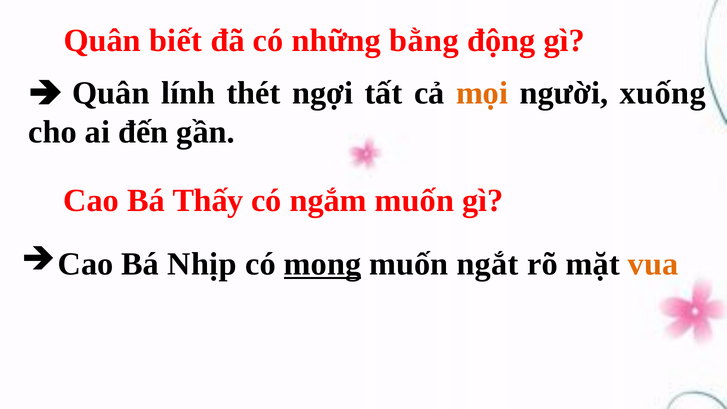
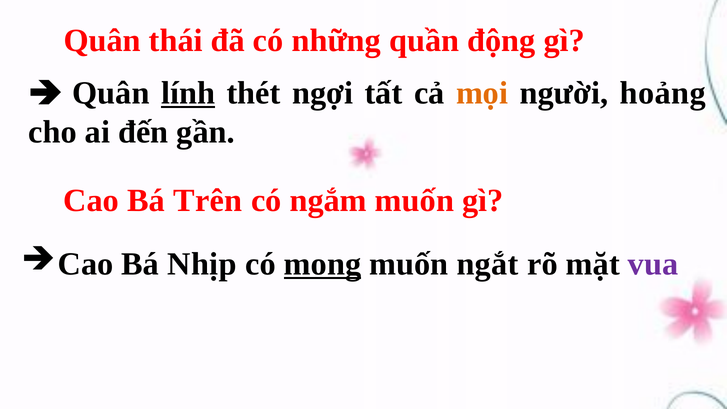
biết: biết -> thái (176, 41)
bằng: bằng -> quần (424, 41)
lính underline: none -> present (188, 93)
xuống: xuống -> hoảng (663, 93)
Thấy: Thấy -> Trên (208, 200)
vua colour: orange -> purple (653, 264)
